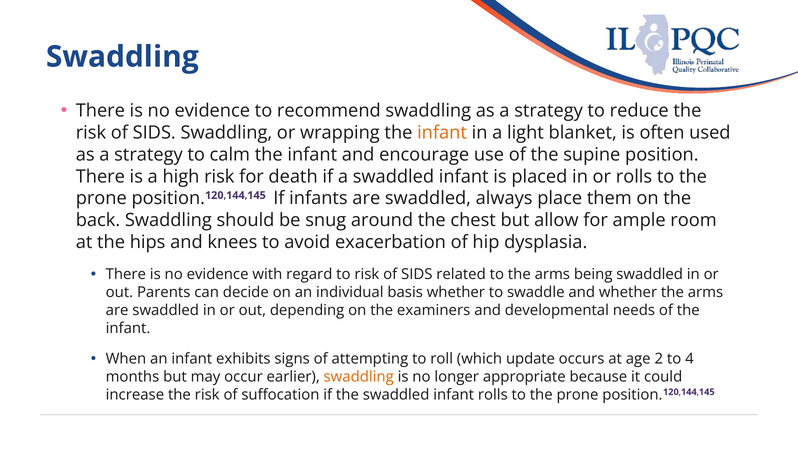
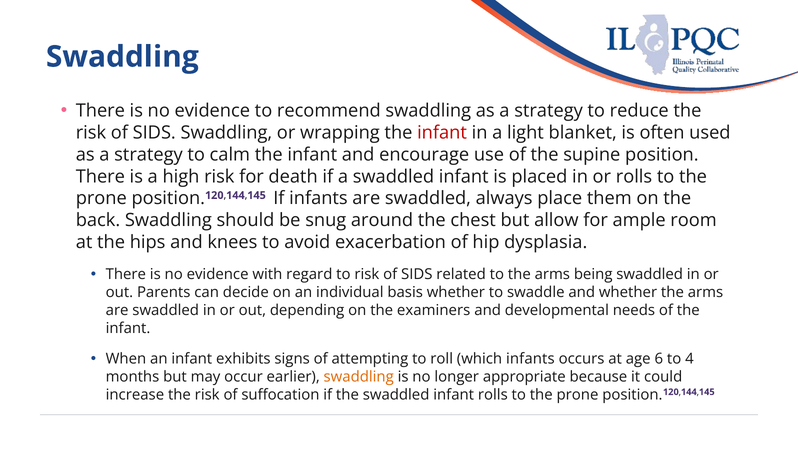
infant colour: orange -> red (442, 133)
which update: update -> infants (530, 359)
2: 2 -> 6 (659, 359)
